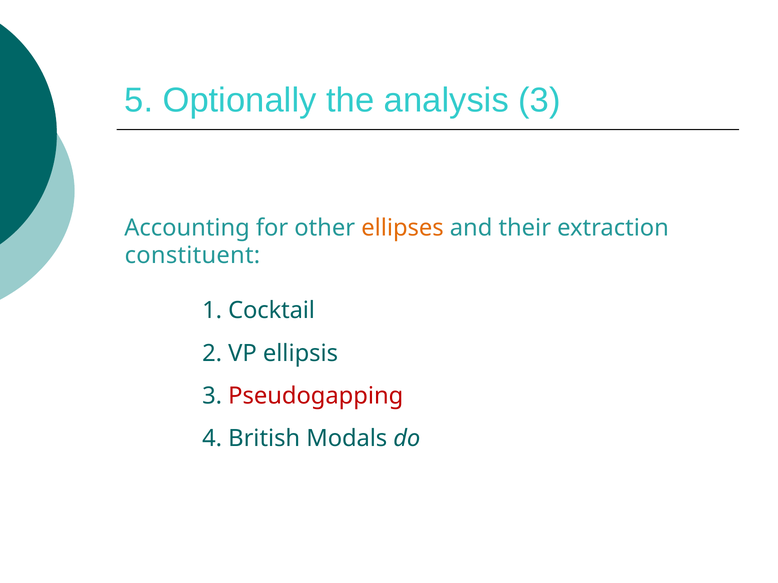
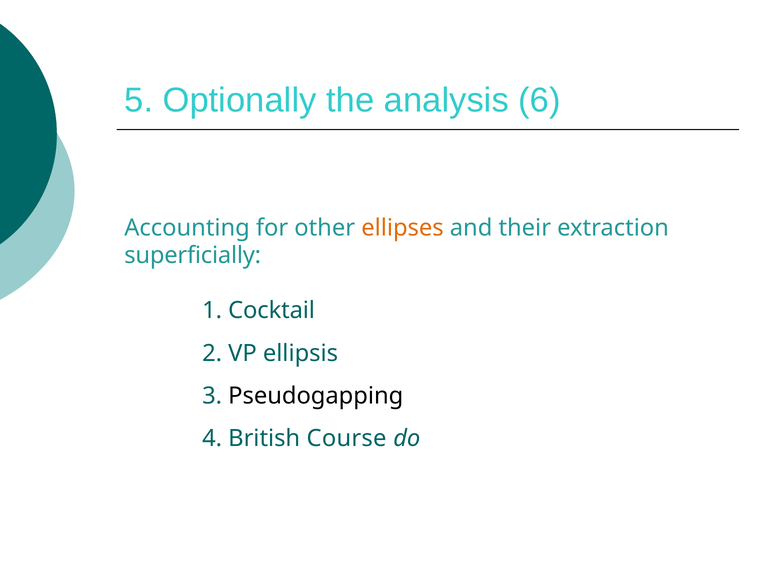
analysis 3: 3 -> 6 (540, 101)
constituent: constituent -> superficially (193, 256)
Pseudogapping colour: red -> black (316, 396)
Modals: Modals -> Course (347, 439)
